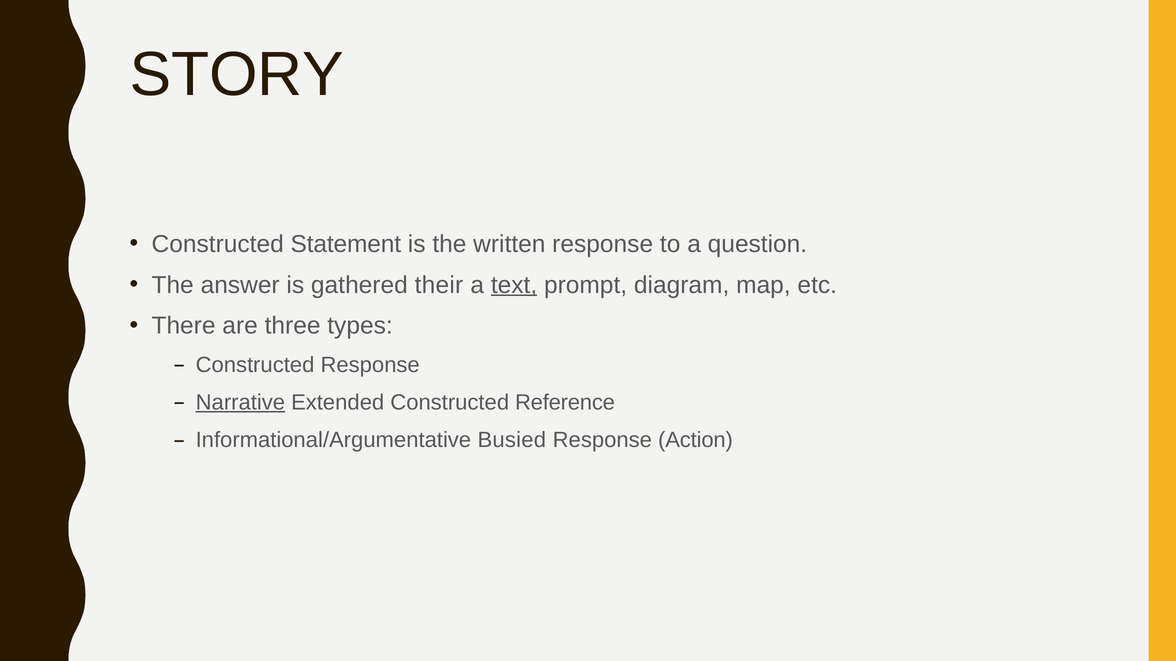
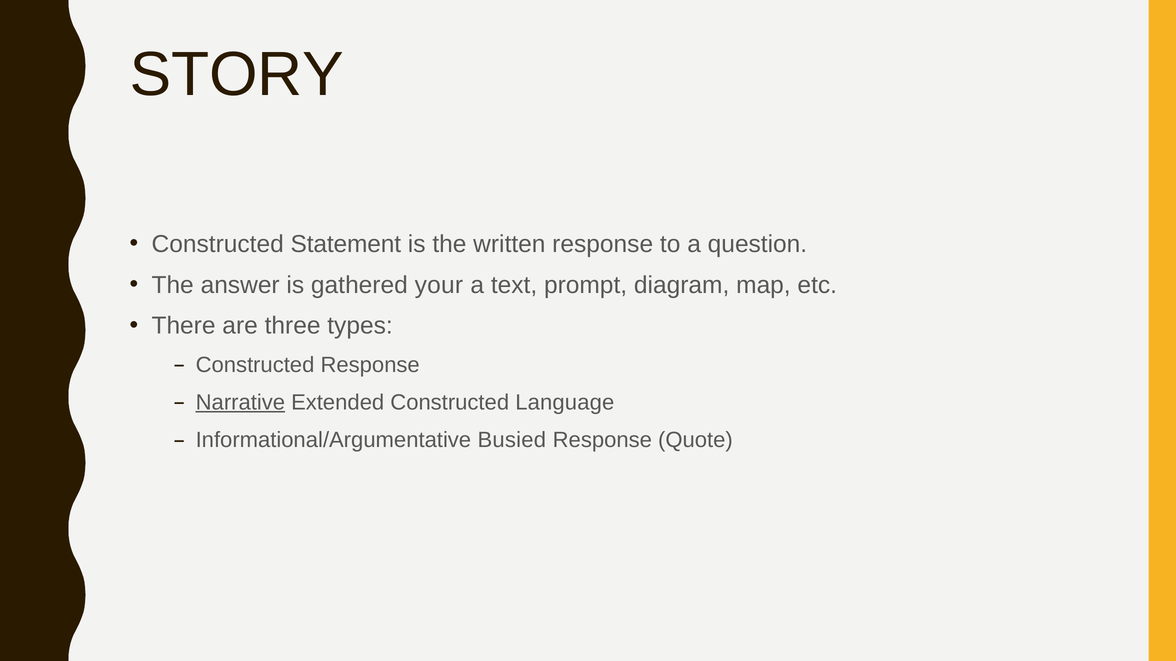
their: their -> your (439, 285)
text underline: present -> none (514, 285)
Reference: Reference -> Language (565, 403)
Action: Action -> Quote (695, 440)
